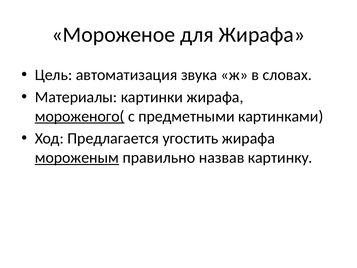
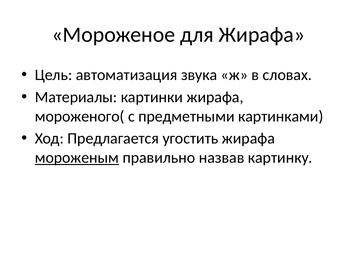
мороженого( underline: present -> none (80, 116)
